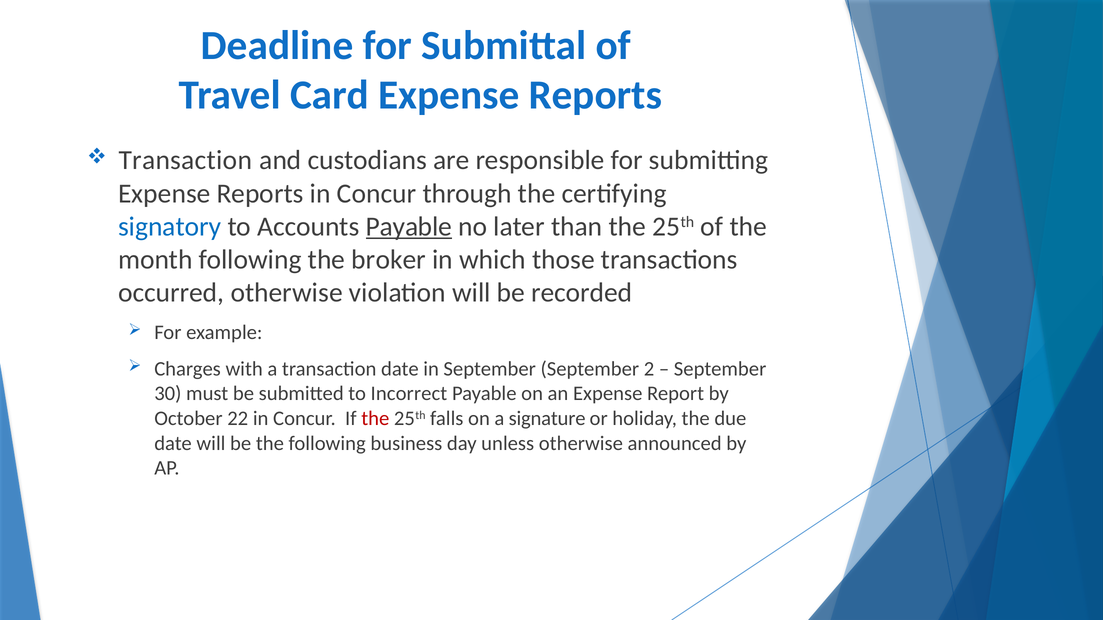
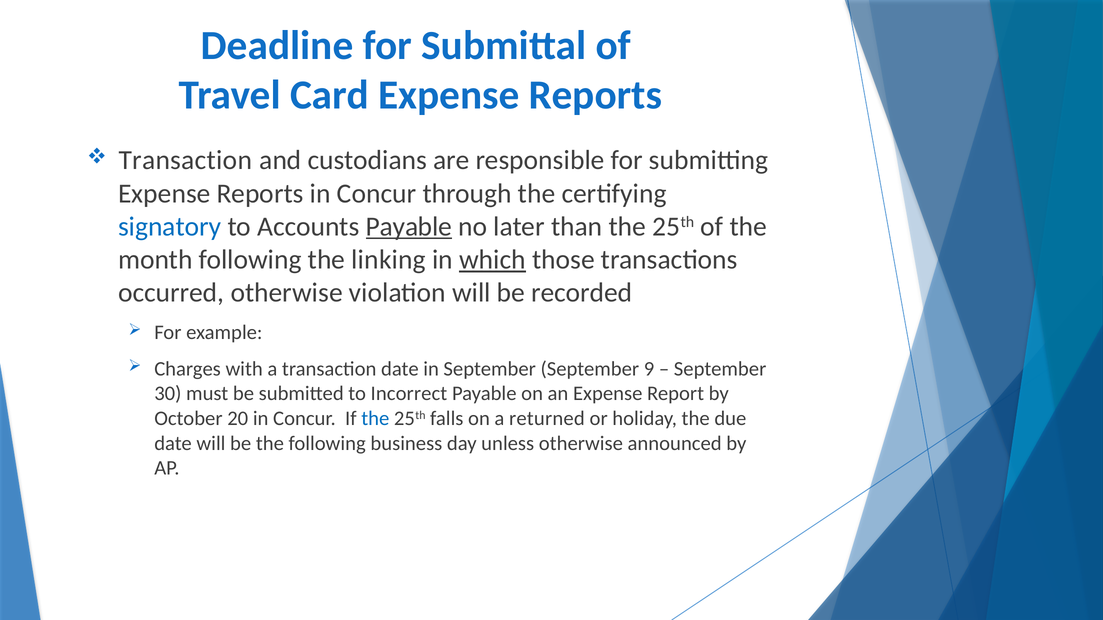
broker: broker -> linking (389, 260)
which underline: none -> present (493, 260)
2: 2 -> 9 (649, 369)
22: 22 -> 20 (238, 419)
the colour: red -> blue (375, 419)
signature: signature -> returned (547, 419)
